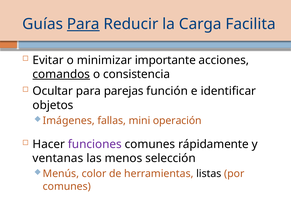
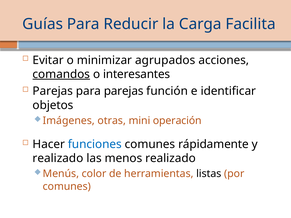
Para underline: present -> none (83, 24)
importante: importante -> agrupados (165, 60)
consistencia: consistencia -> interesantes (137, 74)
Ocultar: Ocultar -> Parejas (53, 91)
fallas: fallas -> otras (112, 121)
funciones colour: purple -> blue (95, 144)
ventanas: ventanas -> realizado (58, 158)
menos selección: selección -> realizado (170, 158)
